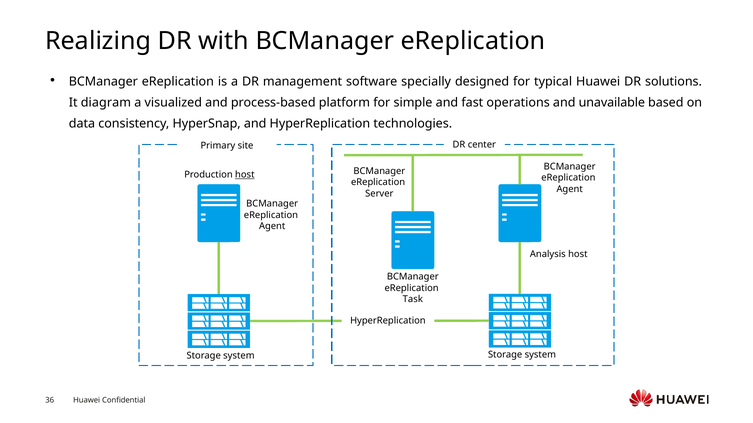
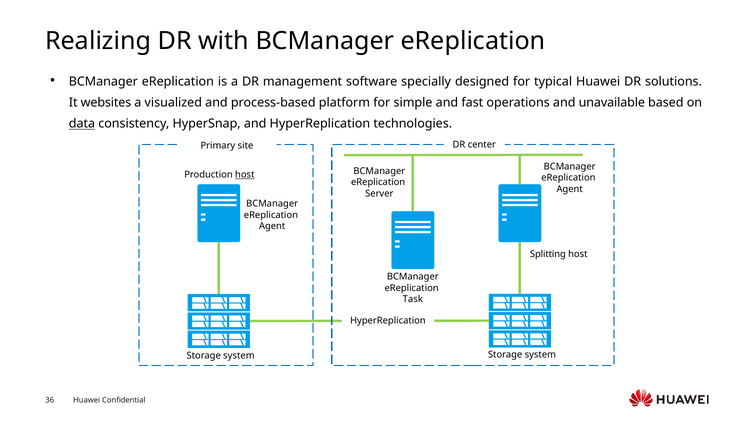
diagram: diagram -> websites (106, 103)
data underline: none -> present (82, 124)
Analysis: Analysis -> Splitting (548, 254)
